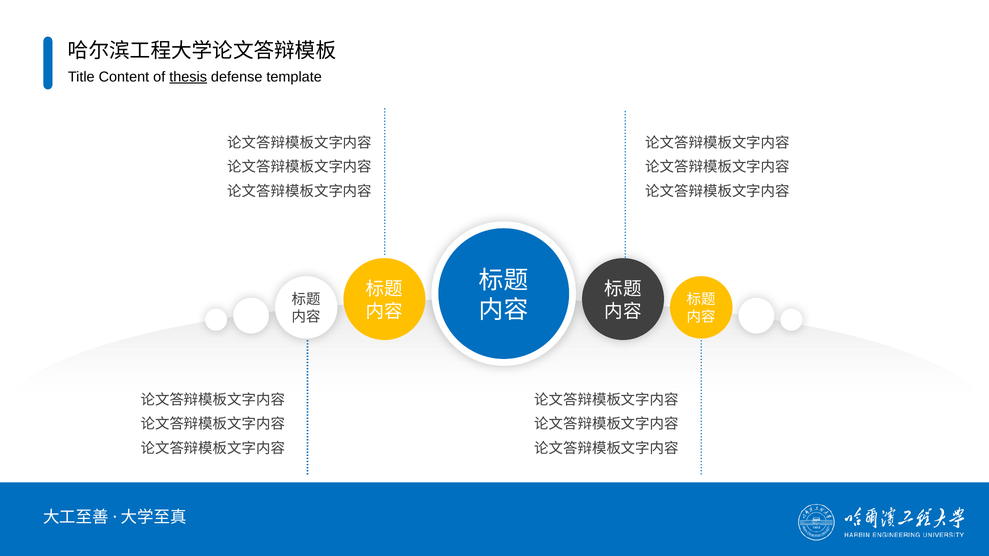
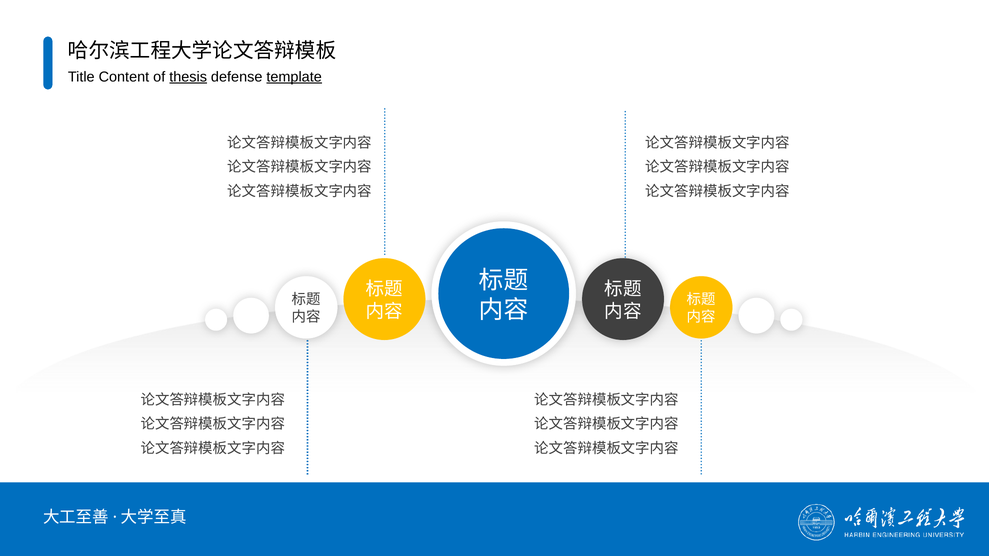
template underline: none -> present (294, 77)
